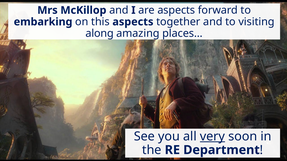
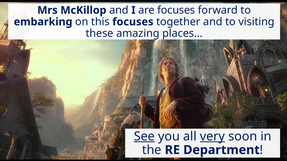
are aspects: aspects -> focuses (176, 10)
this aspects: aspects -> focuses (133, 22)
along: along -> these (100, 34)
See underline: none -> present (144, 137)
